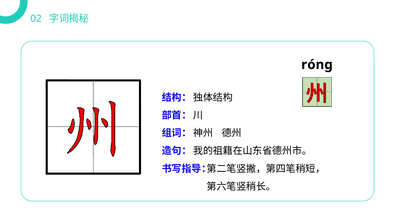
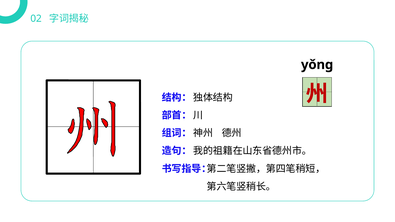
rónɡ: rónɡ -> yǒnɡ (317, 65)
